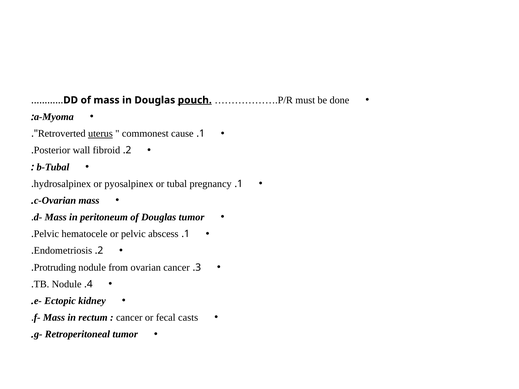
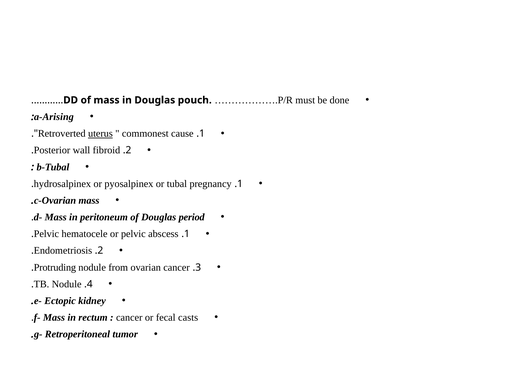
pouch underline: present -> none (195, 100)
a-Myoma: a-Myoma -> a-Arising (54, 117)
Douglas tumor: tumor -> period (192, 217)
